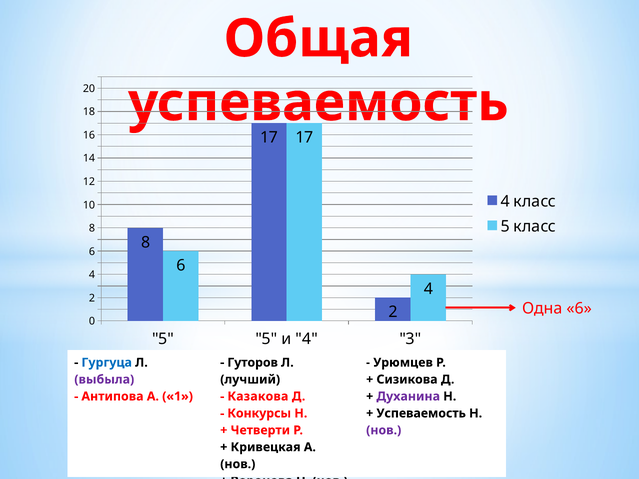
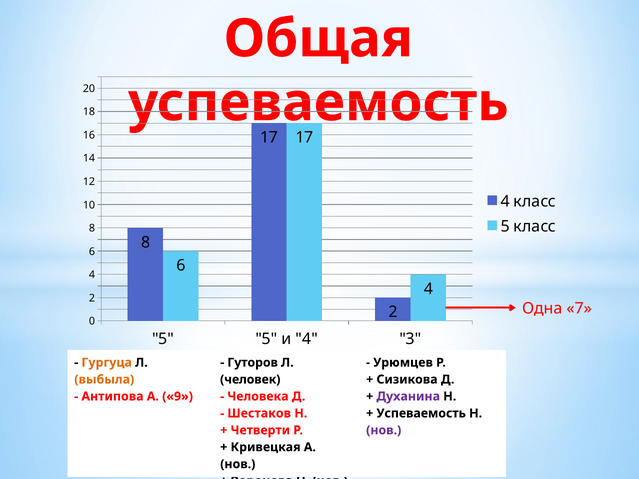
Одна 6: 6 -> 7 (579, 309)
Гургуца colour: blue -> orange (107, 363)
выбыла colour: purple -> orange (104, 380)
лучший: лучший -> человек (250, 380)
А 1: 1 -> 9 (178, 397)
Казакова: Казакова -> Человека (258, 397)
Конкурсы: Конкурсы -> Шестаков (259, 414)
